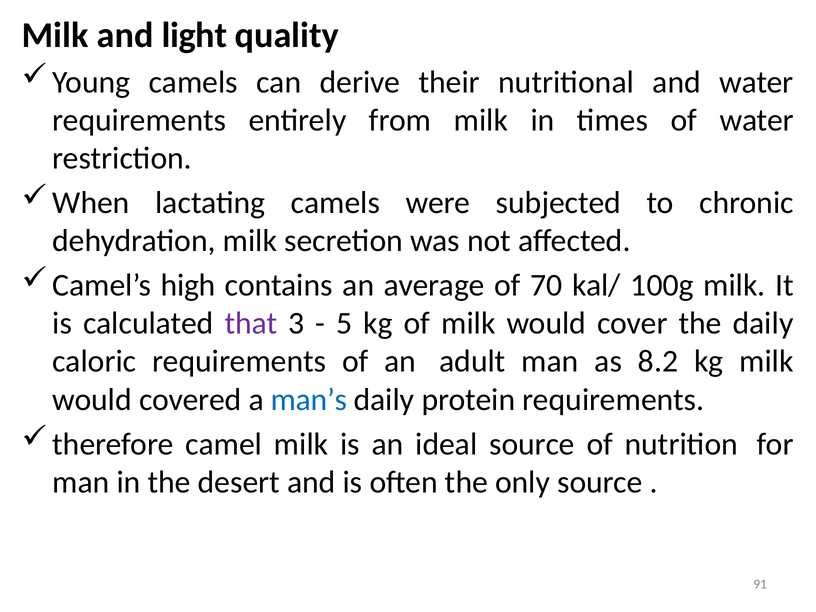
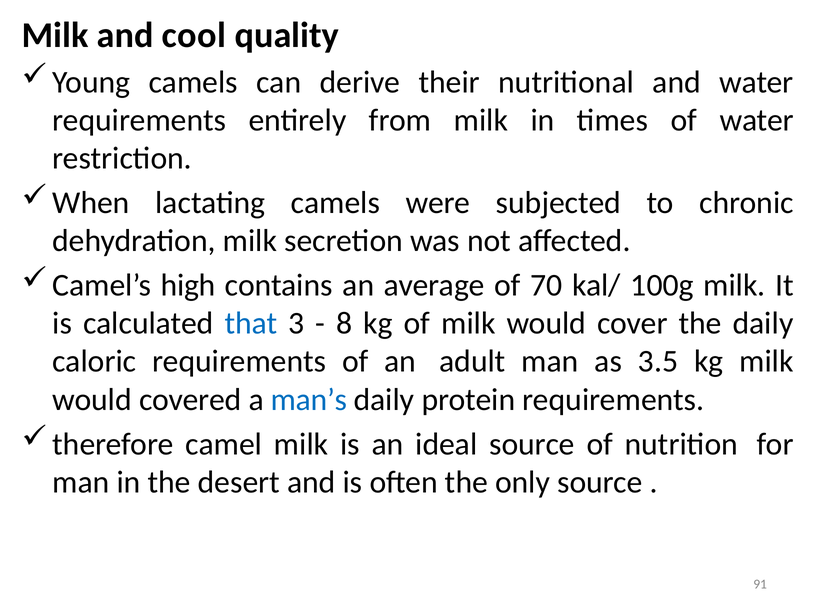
light: light -> cool (194, 35)
that colour: purple -> blue (251, 323)
5: 5 -> 8 (344, 323)
8.2: 8.2 -> 3.5 (658, 361)
